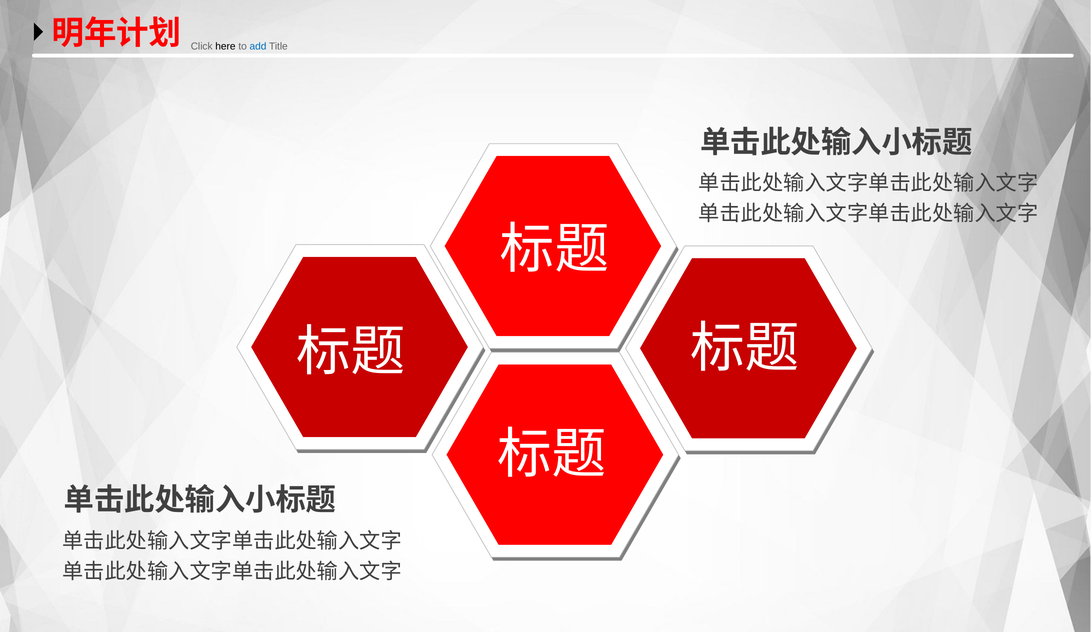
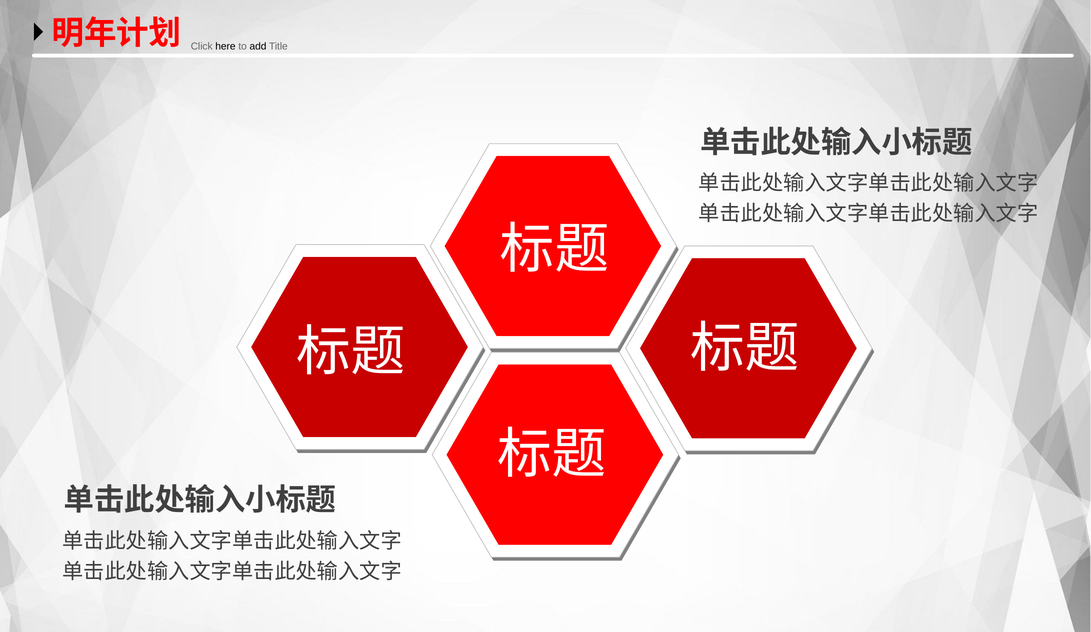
add colour: blue -> black (258, 46)
